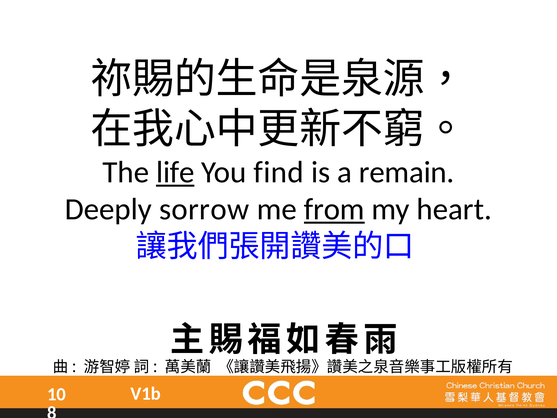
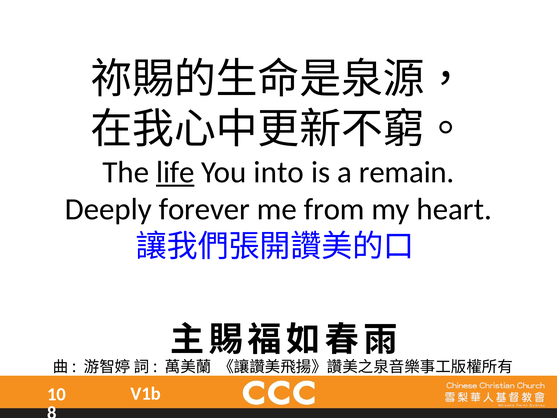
find: find -> into (279, 172)
sorrow: sorrow -> forever (204, 209)
from underline: present -> none (334, 209)
